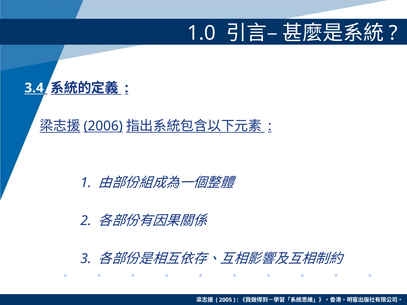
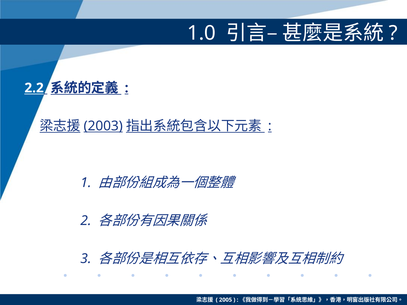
3.4: 3.4 -> 2.2 (34, 88)
2006: 2006 -> 2003 (103, 126)
